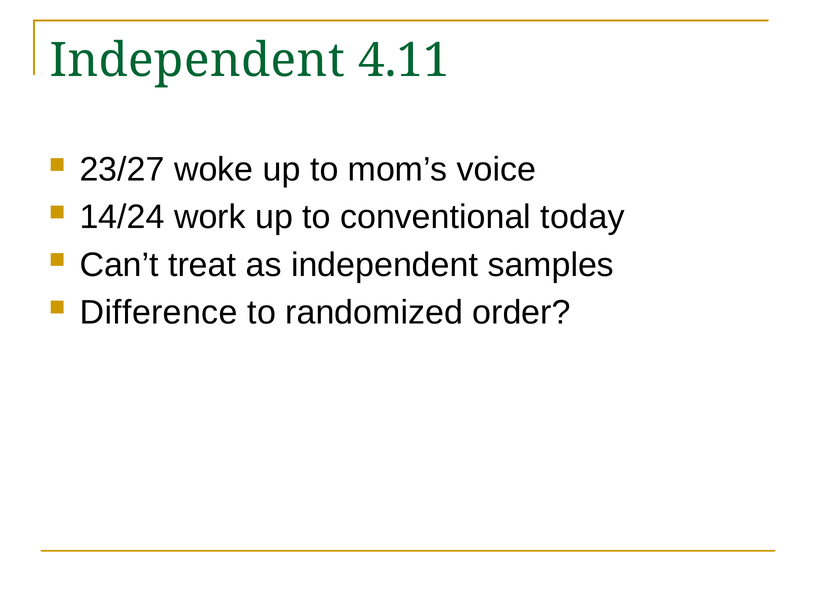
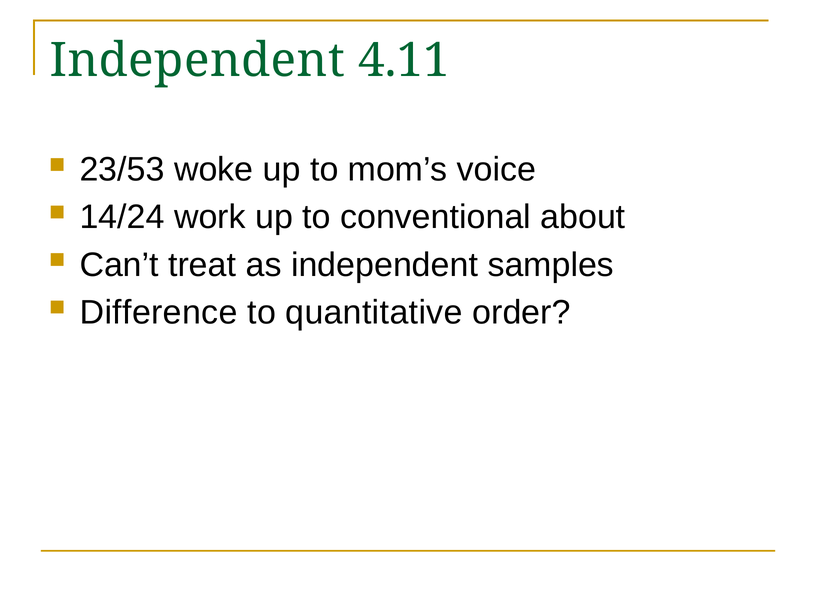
23/27: 23/27 -> 23/53 (122, 170)
today: today -> about (583, 217)
randomized: randomized -> quantitative (374, 312)
